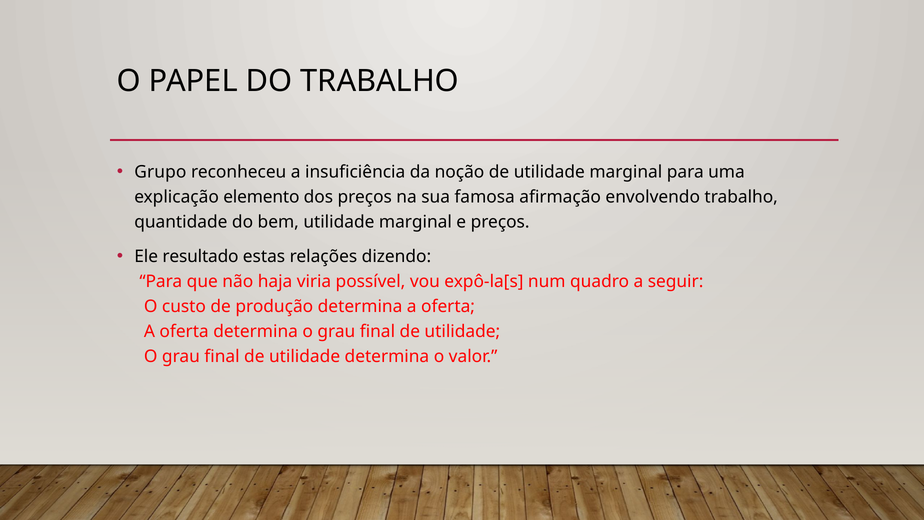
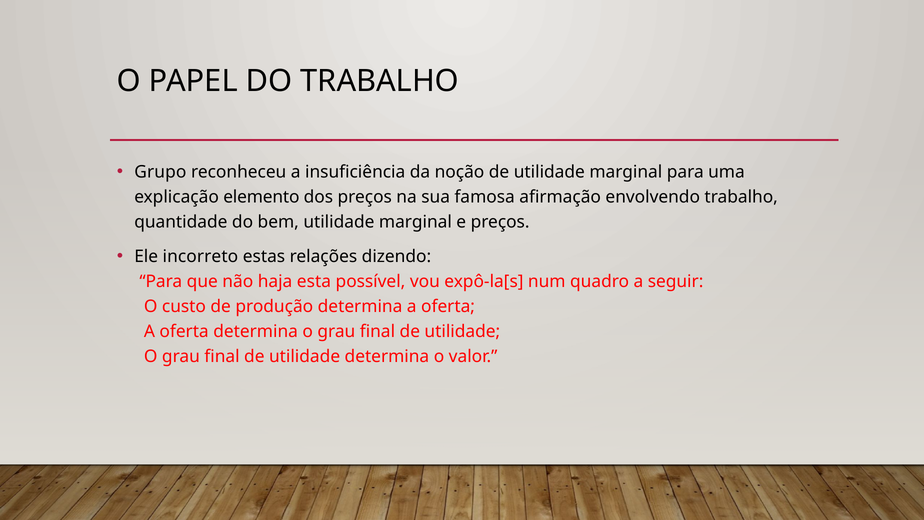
resultado: resultado -> incorreto (200, 256)
viria: viria -> esta (314, 281)
